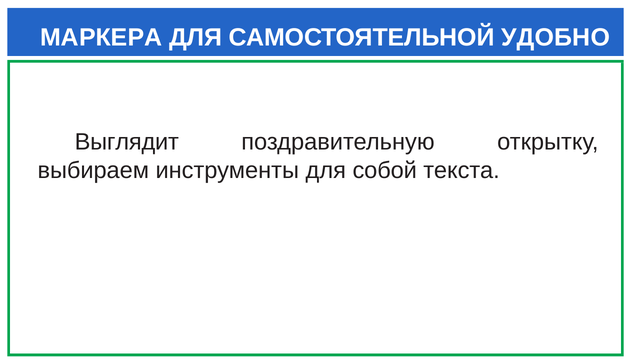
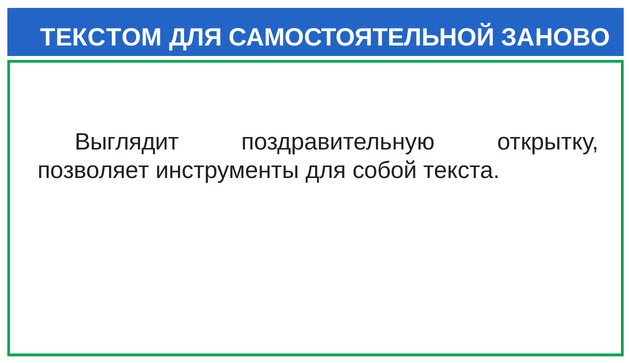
МАРКЕРА: МАРКЕРА -> ТЕКСТОМ (101, 38)
УДОБНО: УДОБНО -> ЗАНОВО (556, 38)
выбираем: выбираем -> позволяет (93, 170)
